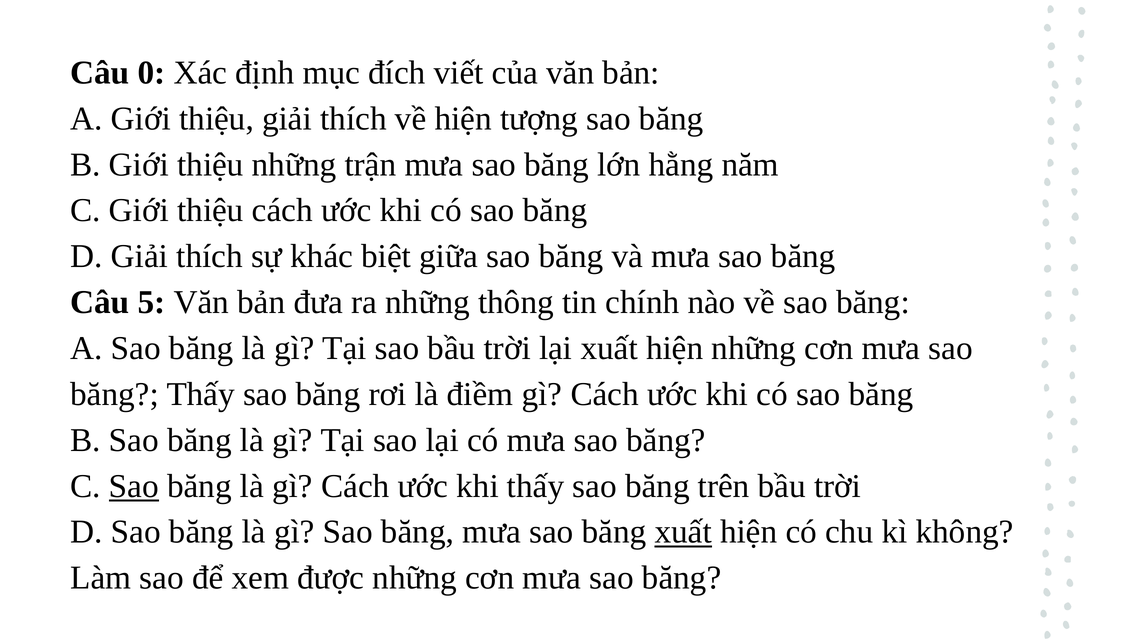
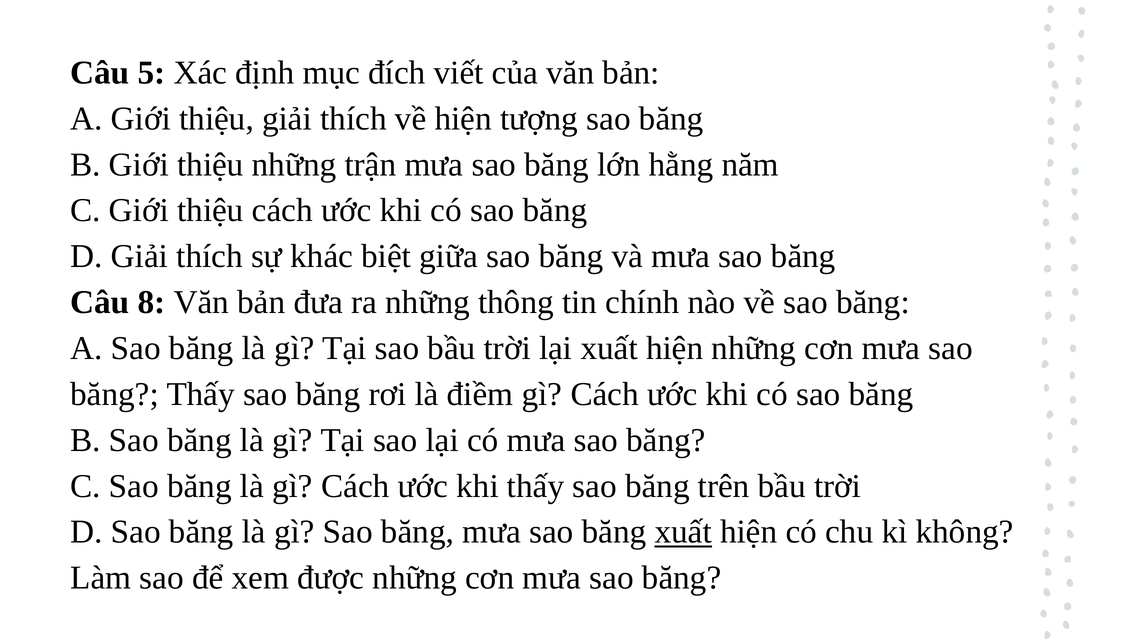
0: 0 -> 5 (152, 73)
5: 5 -> 8 (152, 303)
Sao underline: present -> none (134, 486)
